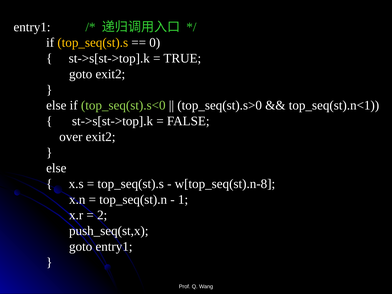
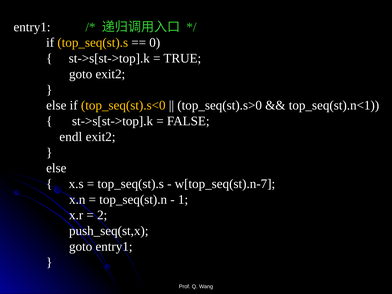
top_seq(st).s<0 colour: light green -> yellow (123, 105)
over: over -> endl (71, 137)
w[top_seq(st).n-8: w[top_seq(st).n-8 -> w[top_seq(st).n-7 (225, 184)
